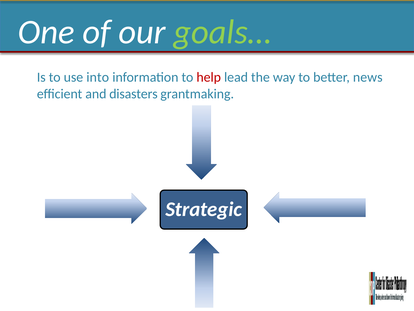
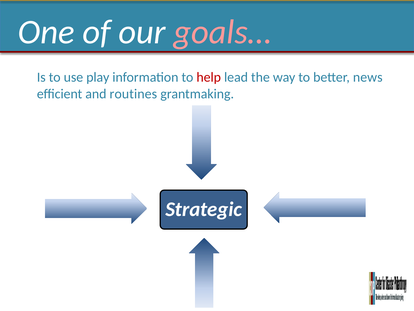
goals… colour: light green -> pink (223, 32)
into: into -> play (98, 77)
disasters: disasters -> routines (133, 94)
